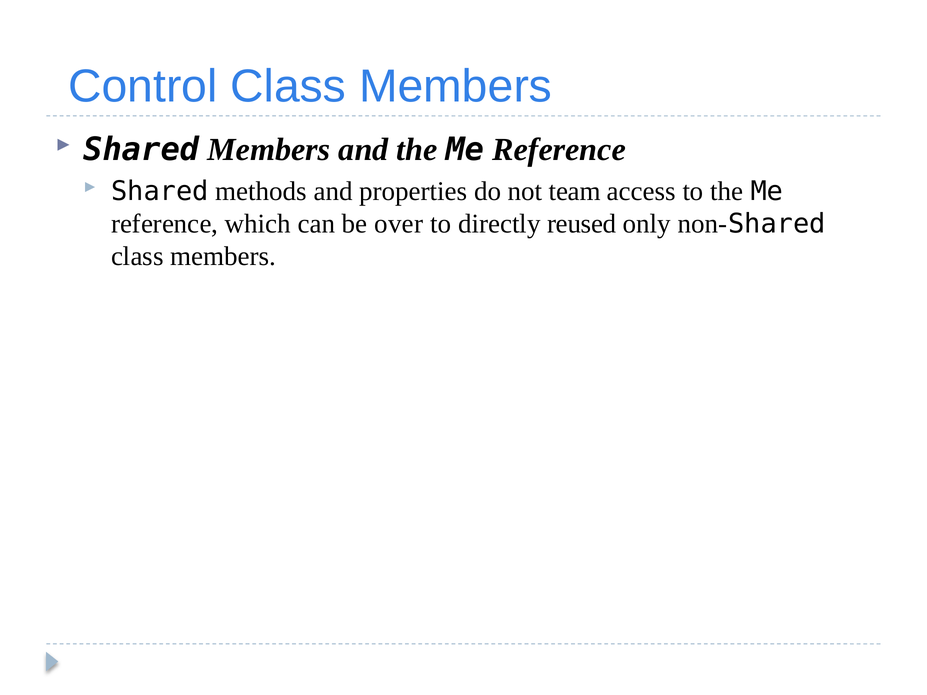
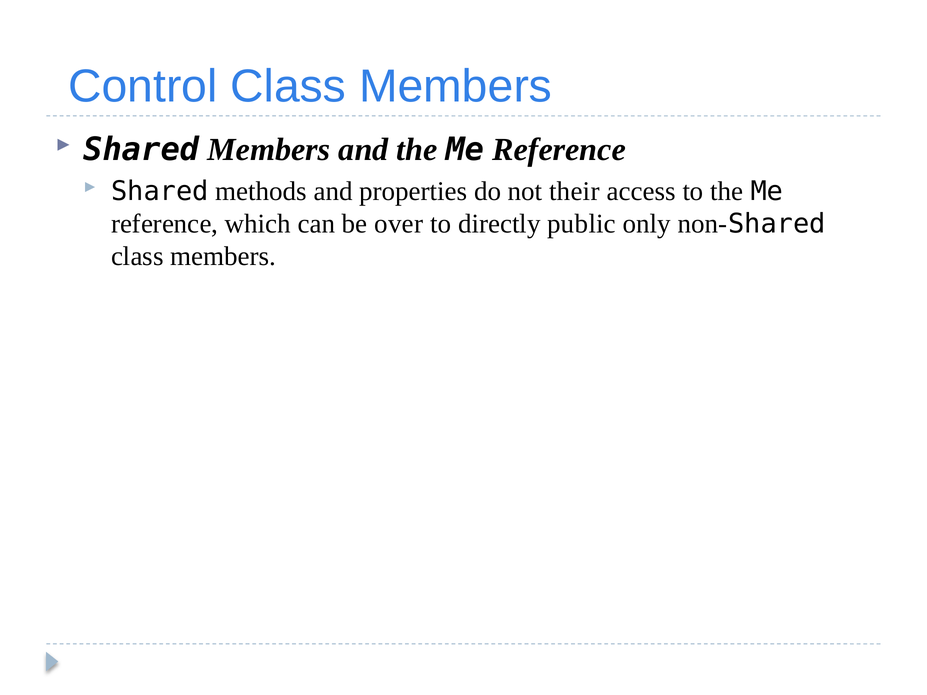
team: team -> their (574, 191)
reused: reused -> public (582, 224)
